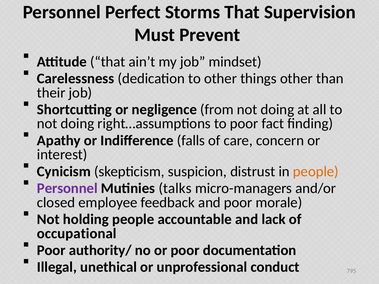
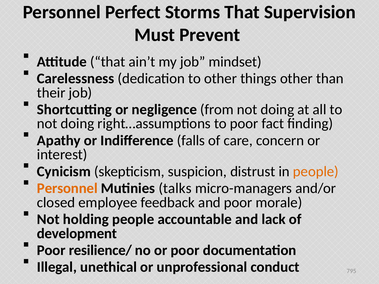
Personnel colour: purple -> orange (67, 188)
occupational: occupational -> development (77, 234)
authority/: authority/ -> resilience/ (100, 250)
